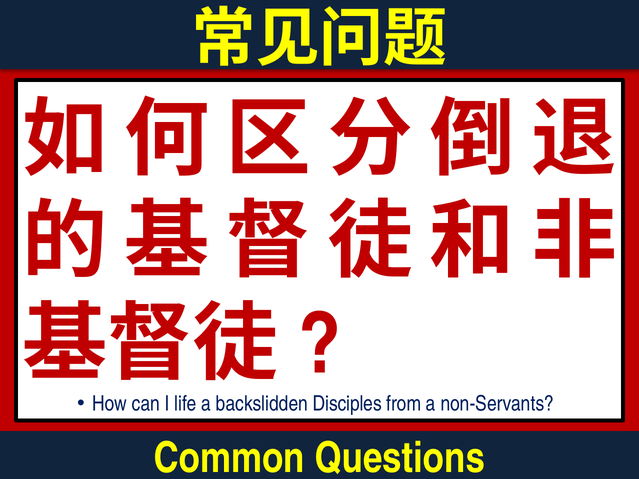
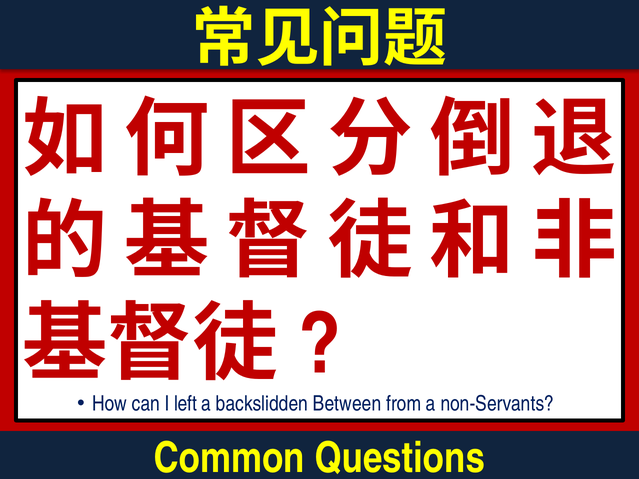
life: life -> left (186, 404)
Disciples: Disciples -> Between (347, 404)
